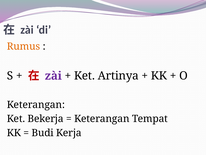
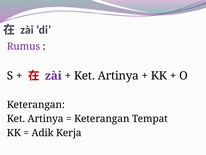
Rumus colour: orange -> purple (23, 46)
Bekerja: Bekerja -> Artinya (46, 118)
Budi: Budi -> Adik (43, 132)
